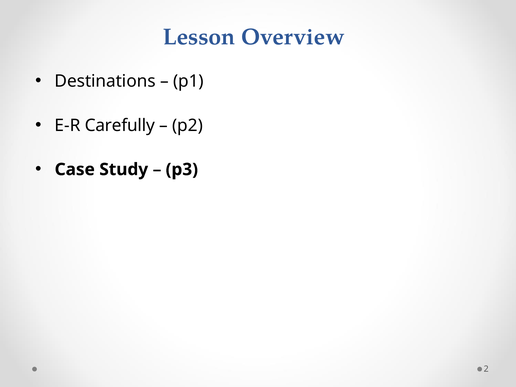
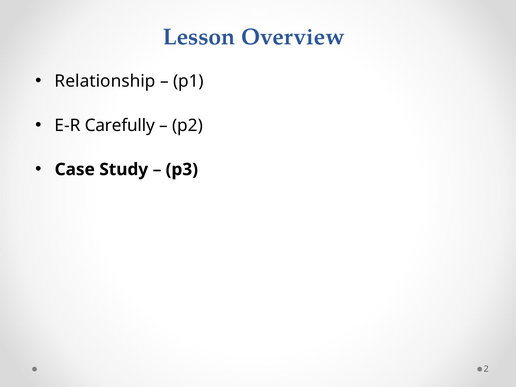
Destinations: Destinations -> Relationship (105, 81)
